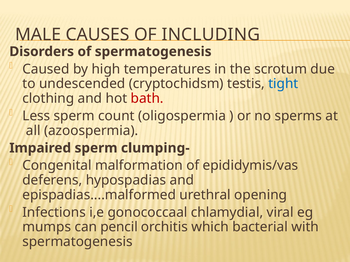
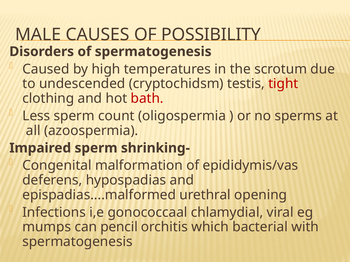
INCLUDING: INCLUDING -> POSSIBILITY (211, 35)
tight colour: blue -> red (283, 84)
clumping-: clumping- -> shrinking- (155, 148)
